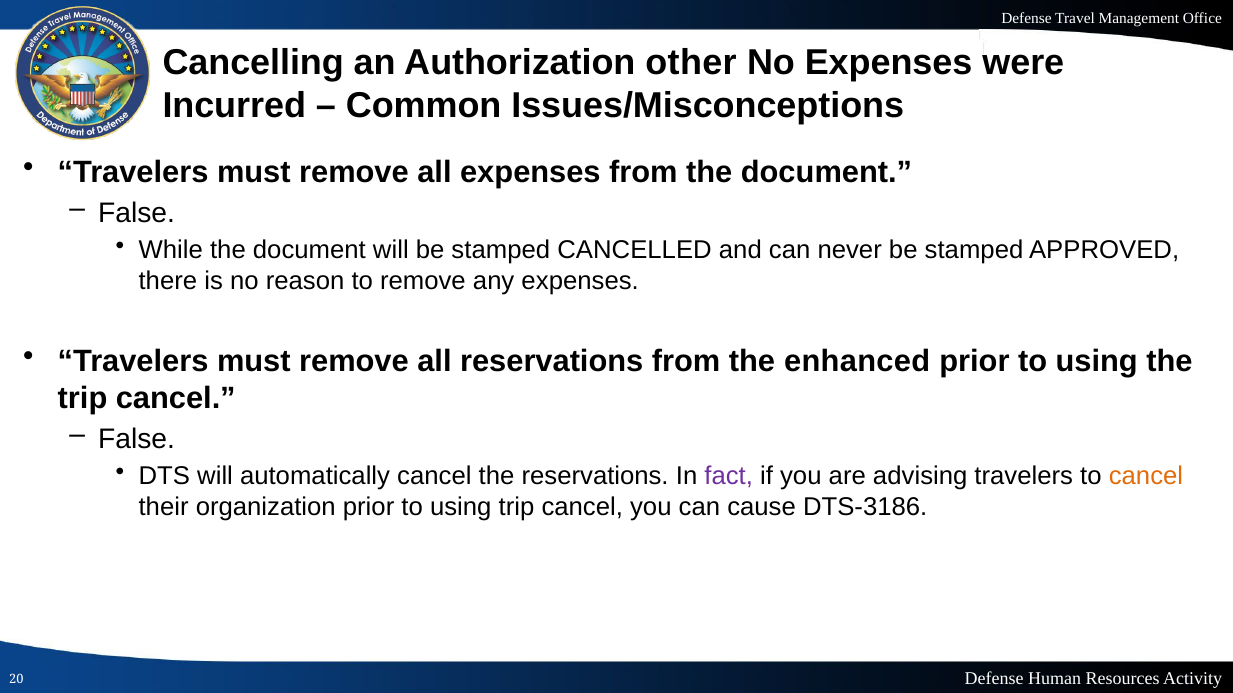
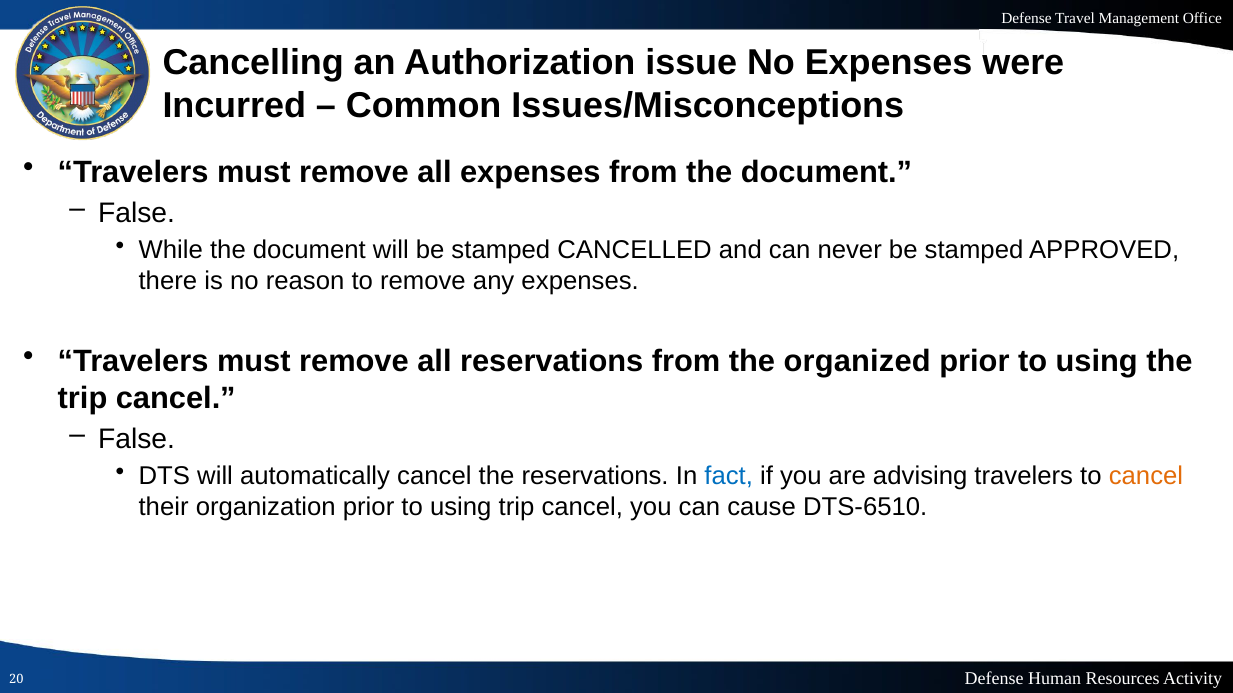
other: other -> issue (691, 63)
enhanced: enhanced -> organized (857, 361)
fact colour: purple -> blue (729, 477)
DTS-3186: DTS-3186 -> DTS-6510 (865, 507)
